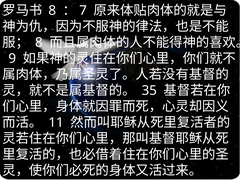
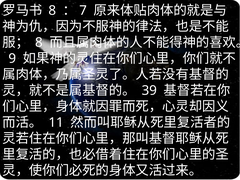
35: 35 -> 39 (149, 91)
